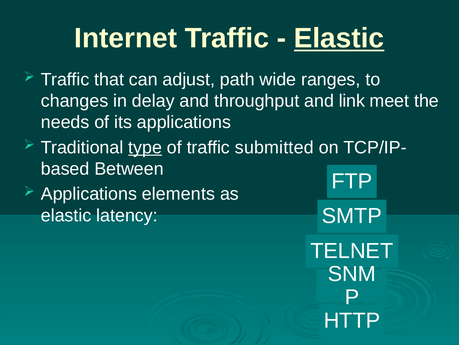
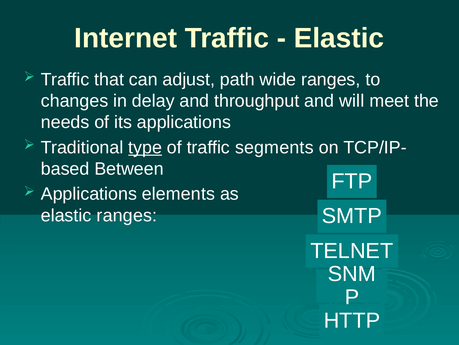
Elastic underline: present -> none (339, 38)
link: link -> will (352, 101)
submitted: submitted -> segments (274, 147)
elastic latency: latency -> ranges (127, 215)
